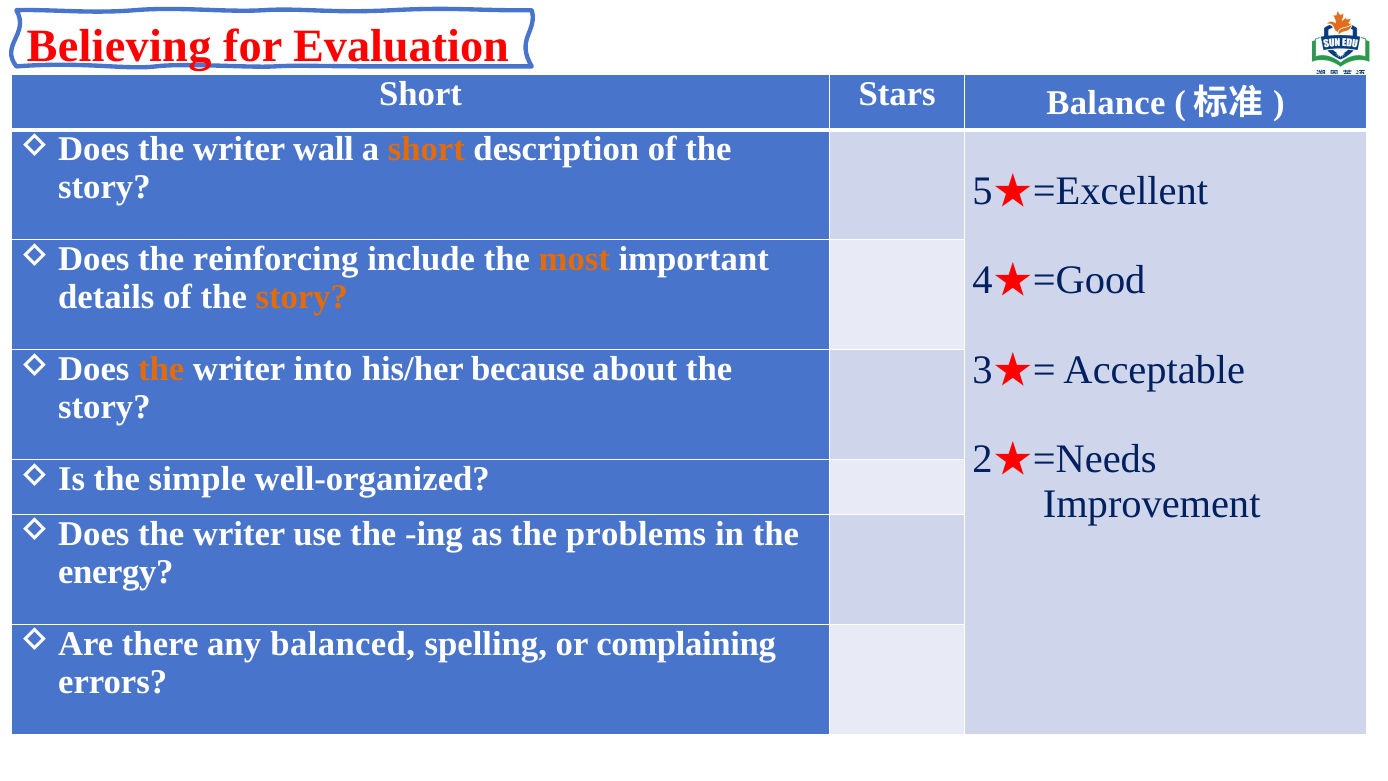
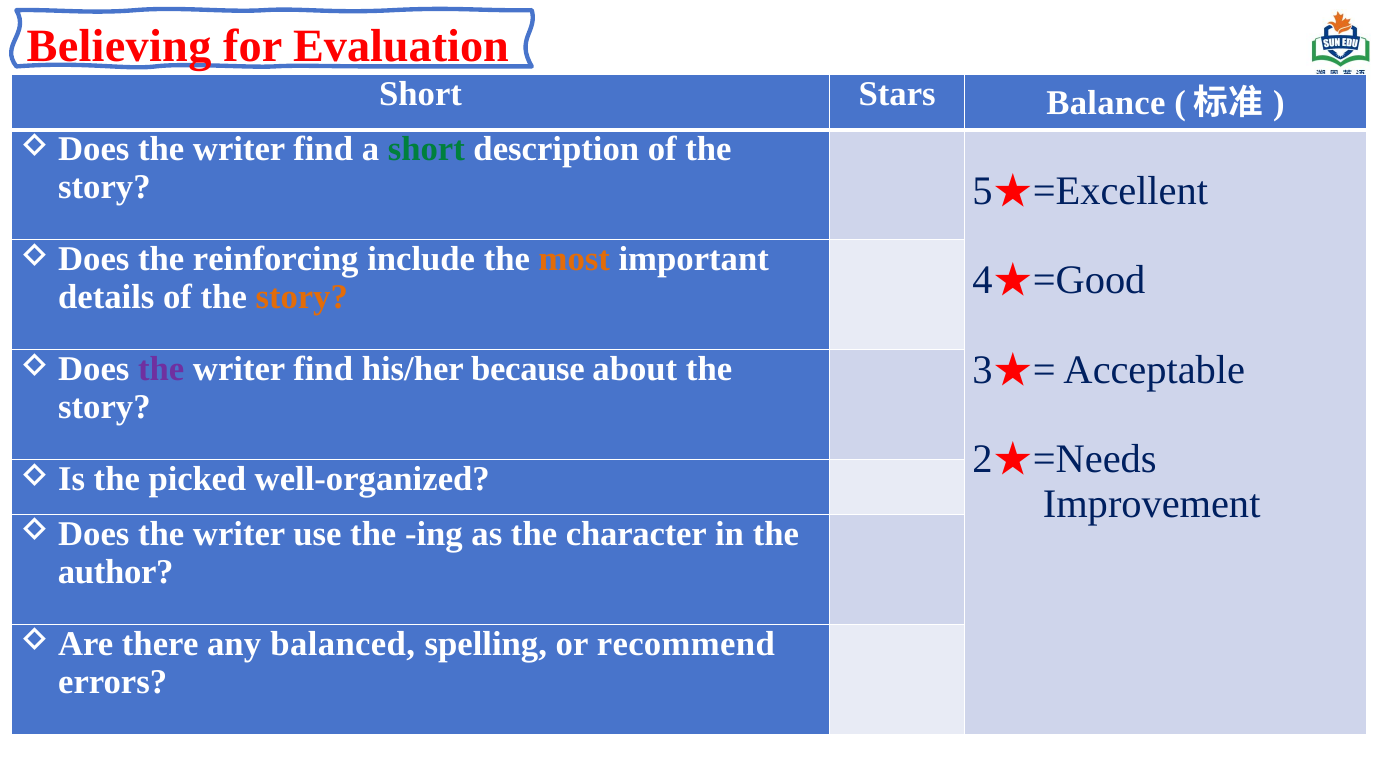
wall: wall -> find (323, 149)
short colour: orange -> green (426, 149)
the colour: orange -> purple (161, 369)
into: into -> find (323, 369)
simple: simple -> picked (197, 479)
problems: problems -> character (636, 534)
energy: energy -> author (116, 572)
complaining: complaining -> recommend (686, 644)
